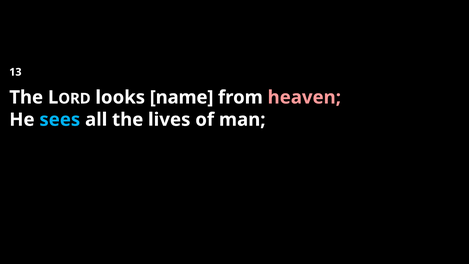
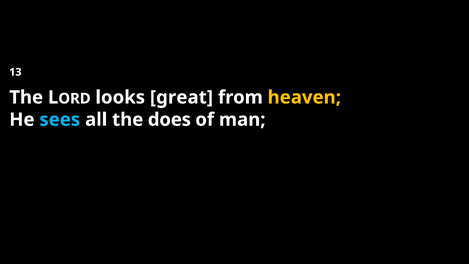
name: name -> great (181, 97)
heaven colour: pink -> yellow (304, 97)
lives: lives -> does (169, 120)
